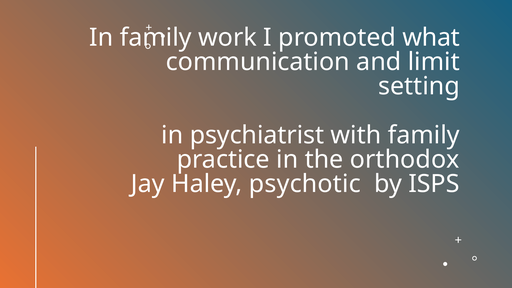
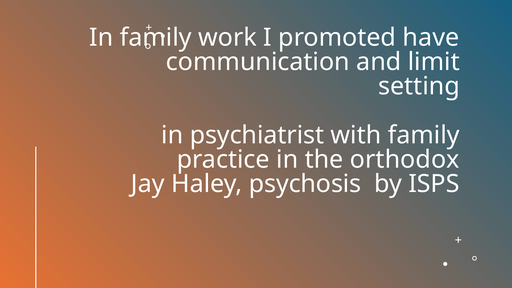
what: what -> have (431, 38)
psychotic: psychotic -> psychosis (305, 184)
